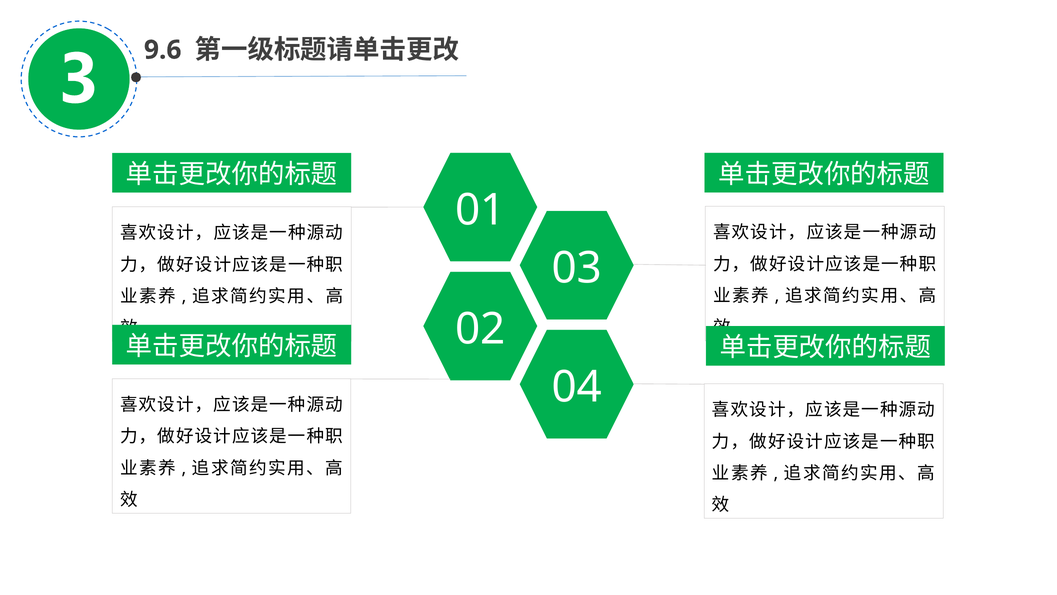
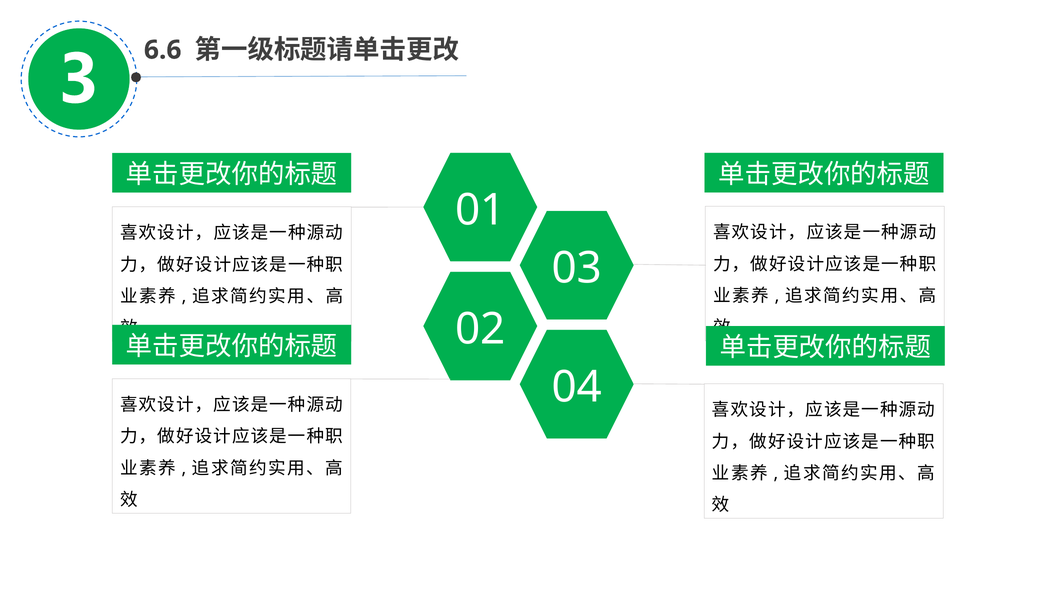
9.6: 9.6 -> 6.6 (163, 50)
